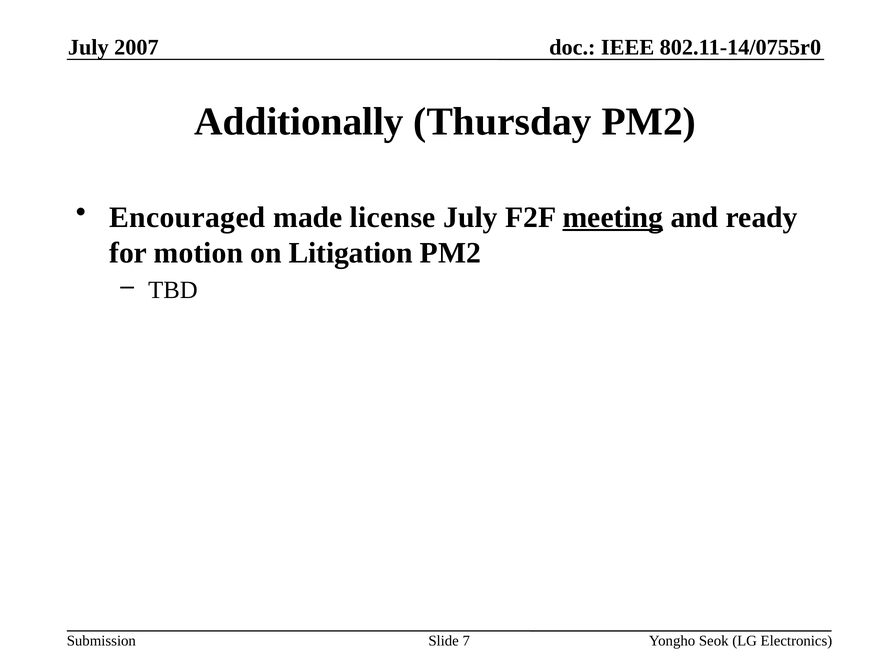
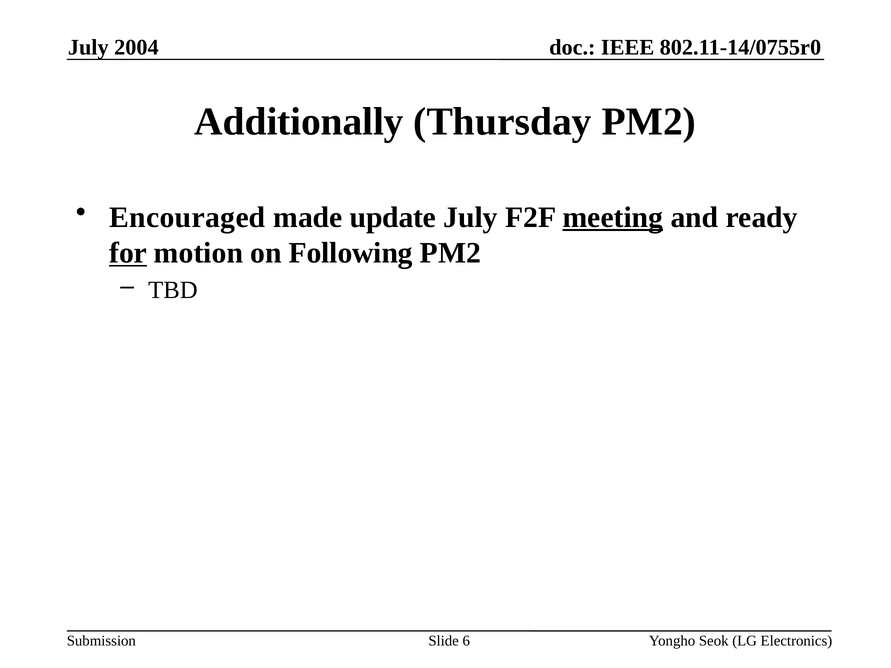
2007: 2007 -> 2004 (136, 48)
license: license -> update (393, 217)
for underline: none -> present (128, 253)
Litigation: Litigation -> Following (351, 253)
7: 7 -> 6 (466, 641)
